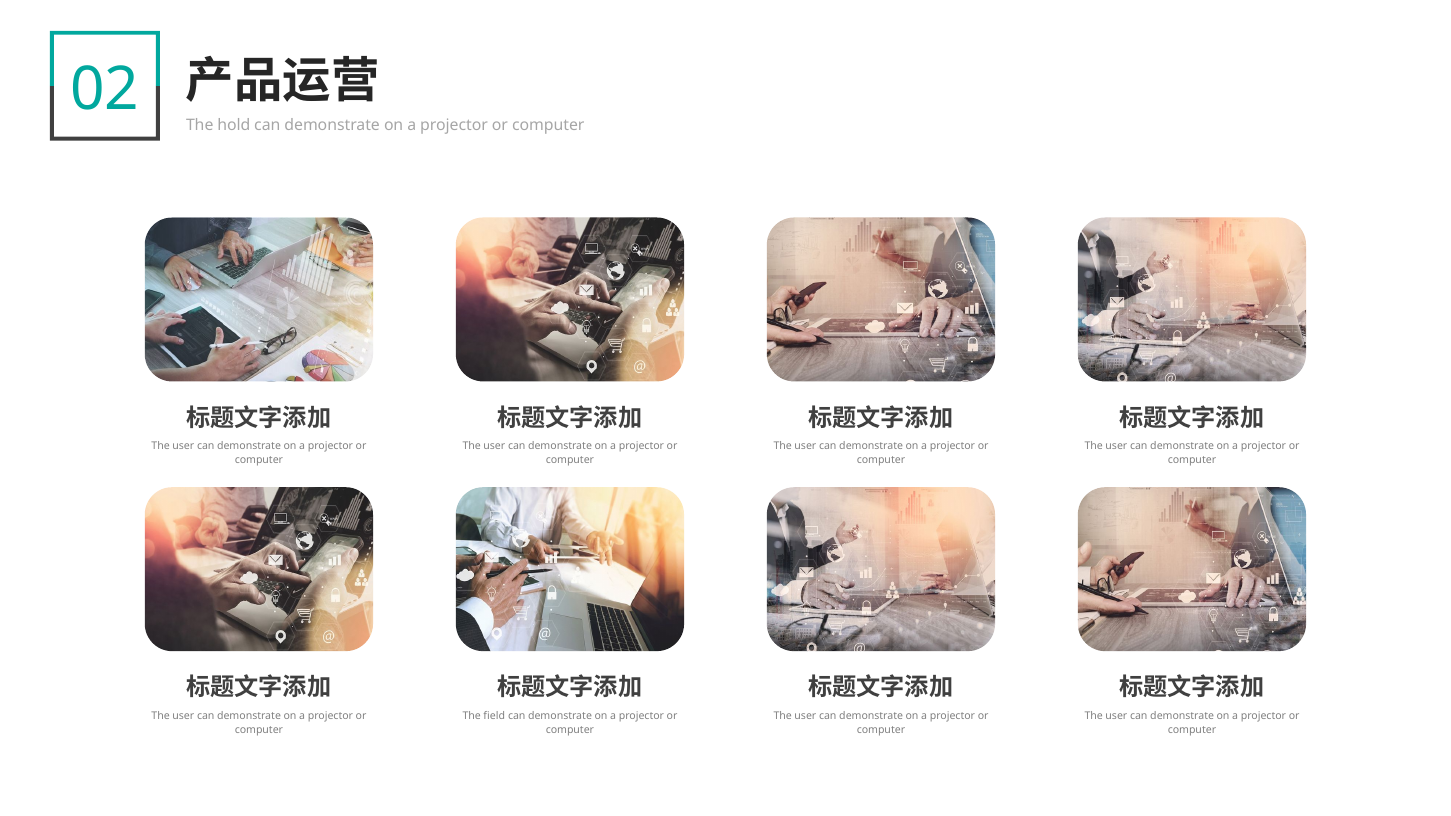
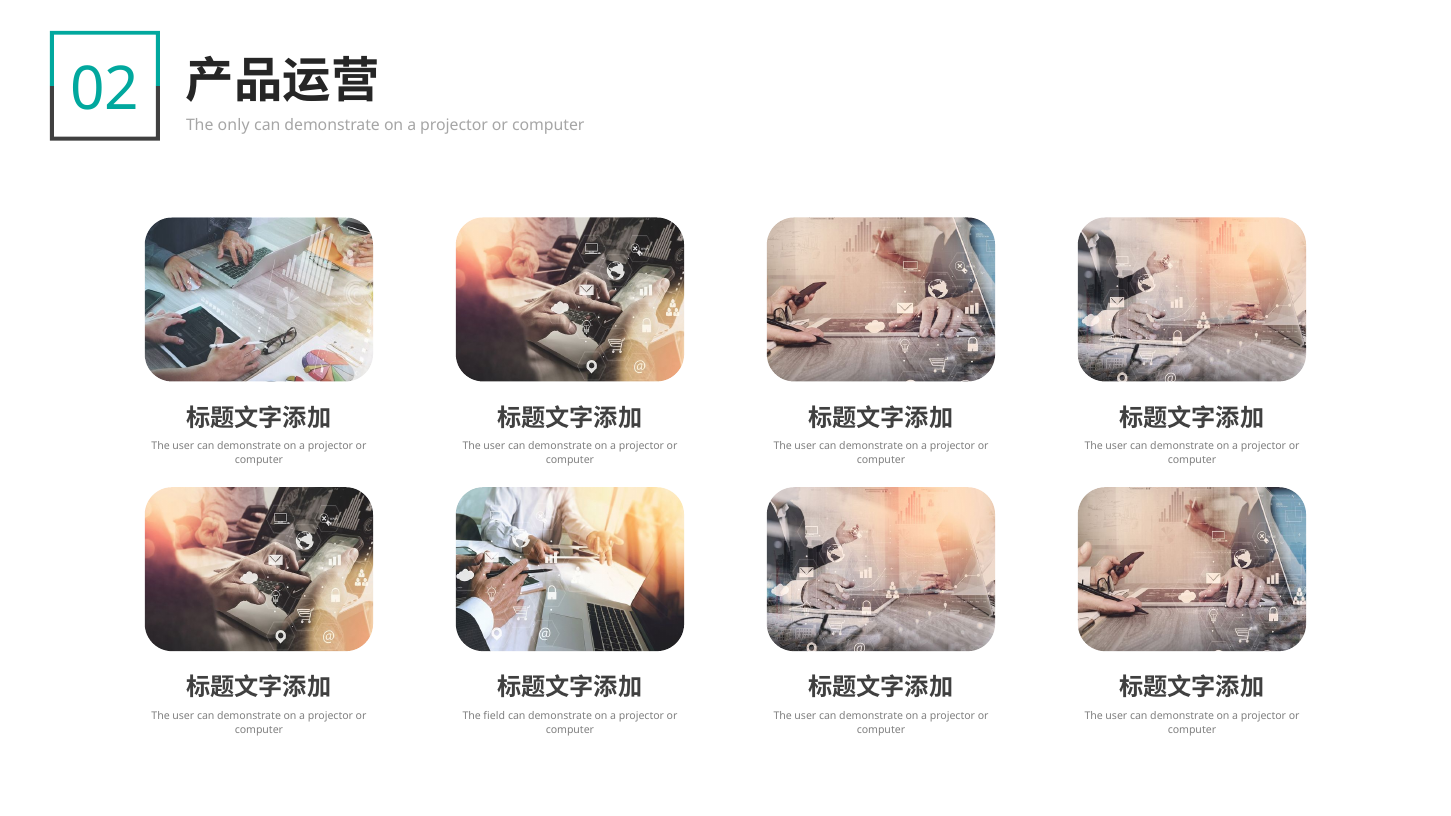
hold: hold -> only (234, 126)
